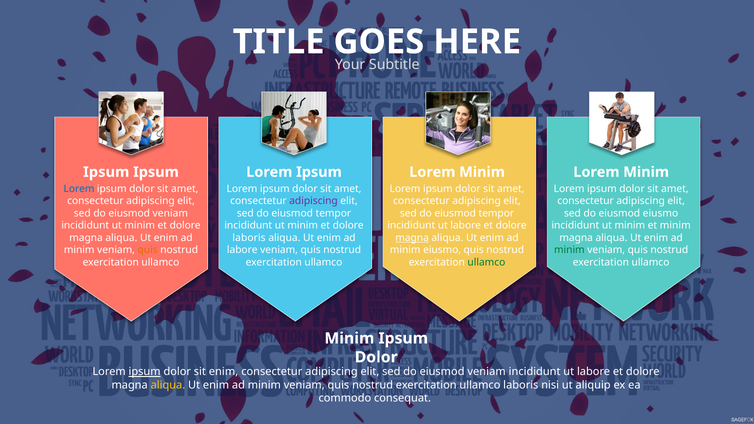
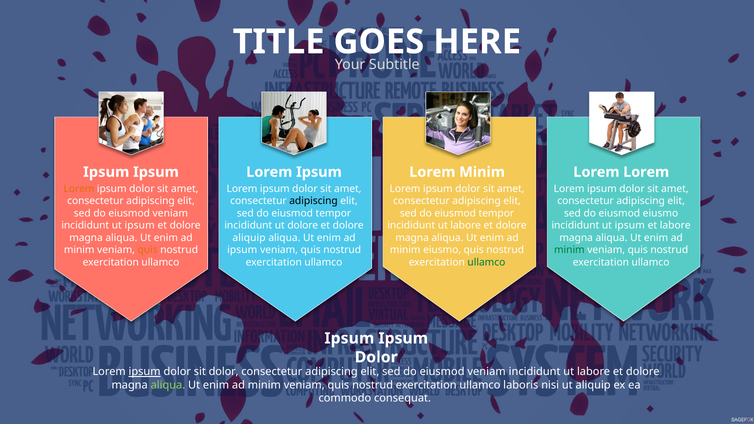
Minim: Minim -> Lorem (646, 172)
Lorem colour: blue -> orange (79, 189)
adipiscing colour: purple -> black (314, 201)
minim: minim -> ipsum (140, 225)
minim: minim -> dolore (303, 225)
minim: minim -> ipsum (630, 225)
et minim: minim -> labore (675, 225)
laboris: laboris -> aliquip (249, 238)
magna underline: present -> none (412, 238)
labore: labore -> ipsum (242, 250)
Minim: Minim -> Ipsum (349, 338)
sit enim: enim -> dolor (224, 372)
aliqua colour: yellow -> light green (168, 385)
